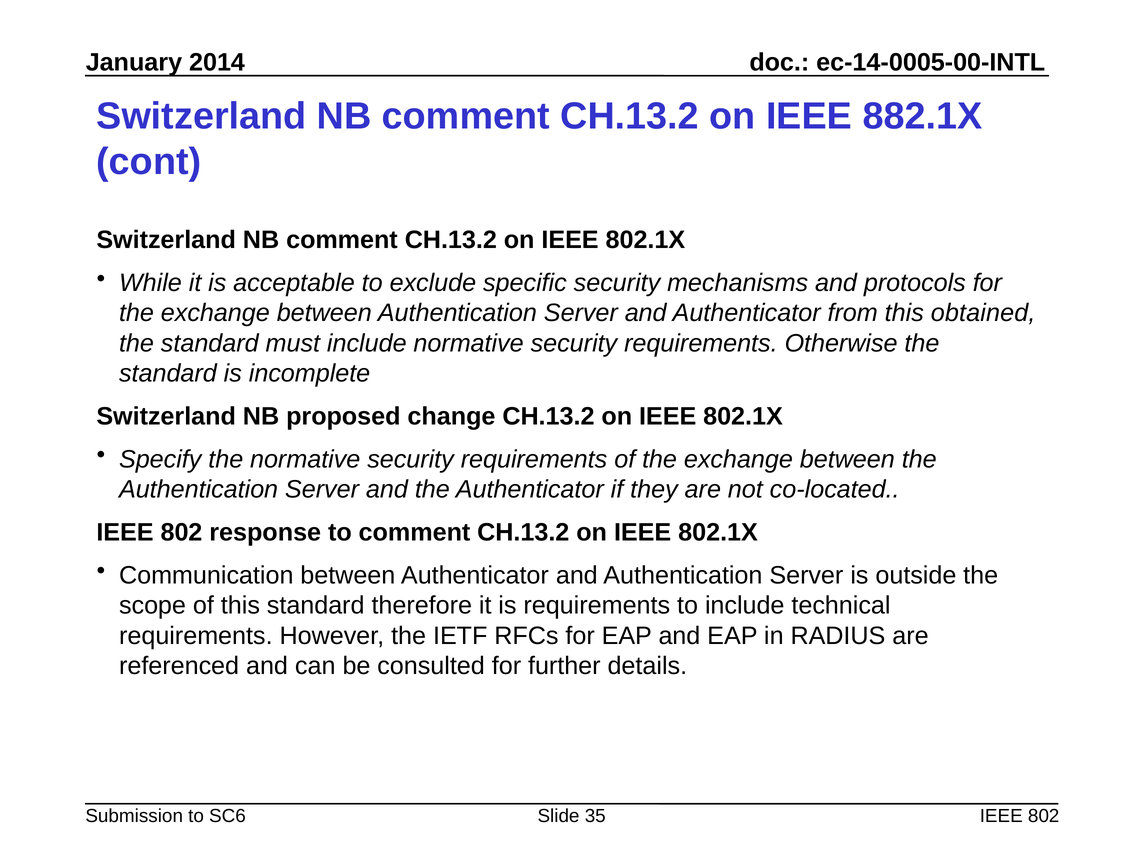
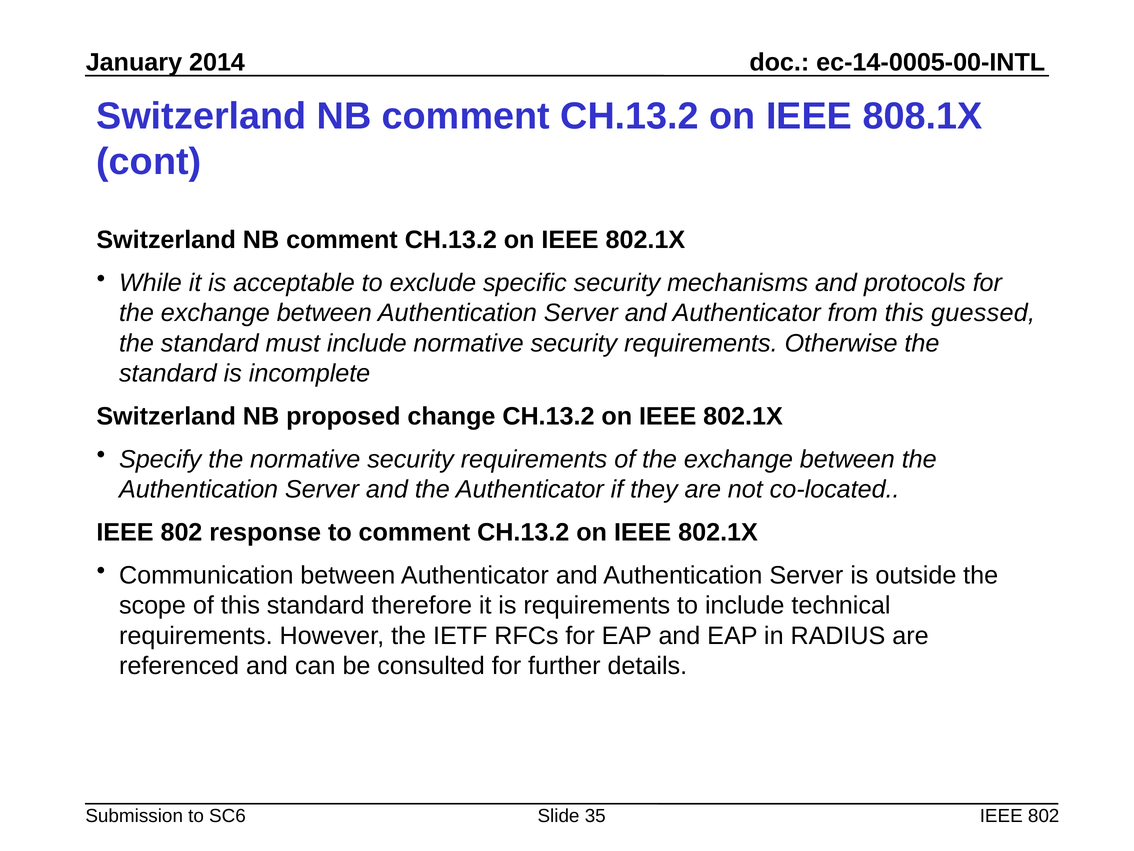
882.1X: 882.1X -> 808.1X (922, 116)
obtained: obtained -> guessed (983, 313)
